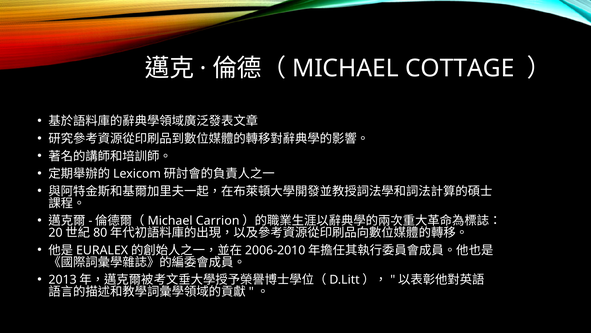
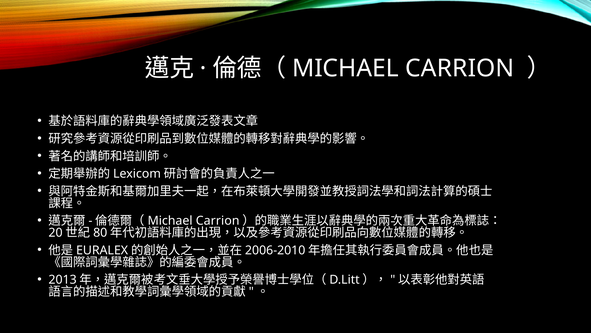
COTTAGE: COTTAGE -> CARRION (460, 68)
